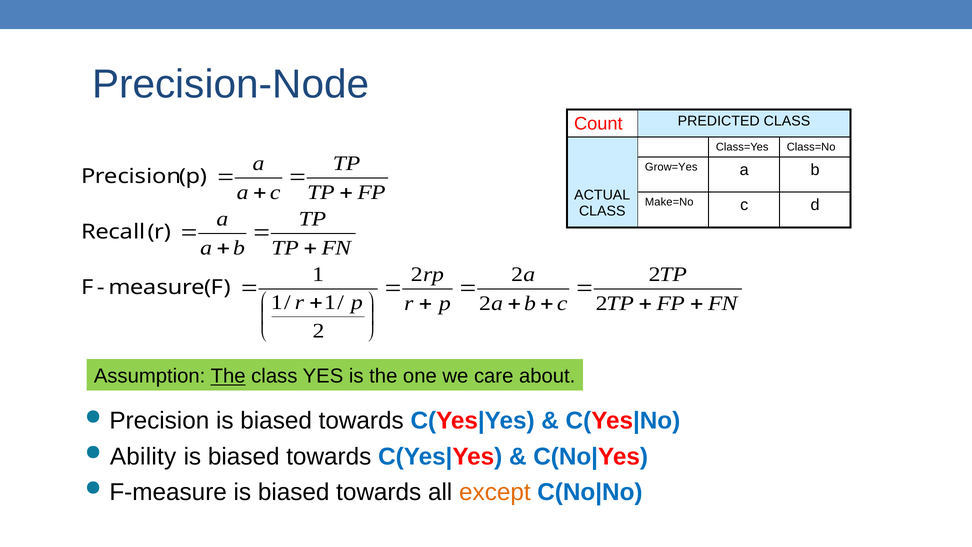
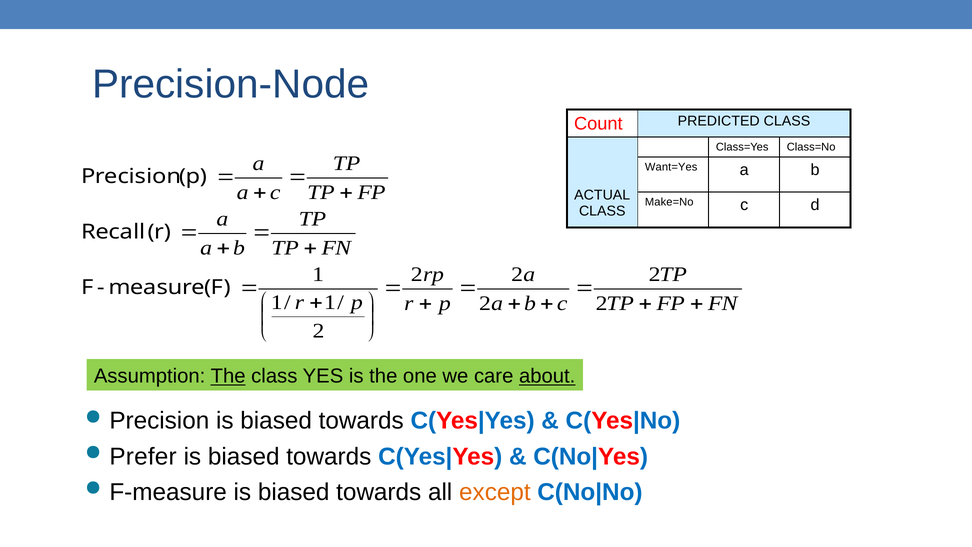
Grow=Yes: Grow=Yes -> Want=Yes (671, 167)
about underline: none -> present (547, 376)
Ability: Ability -> Prefer (143, 456)
